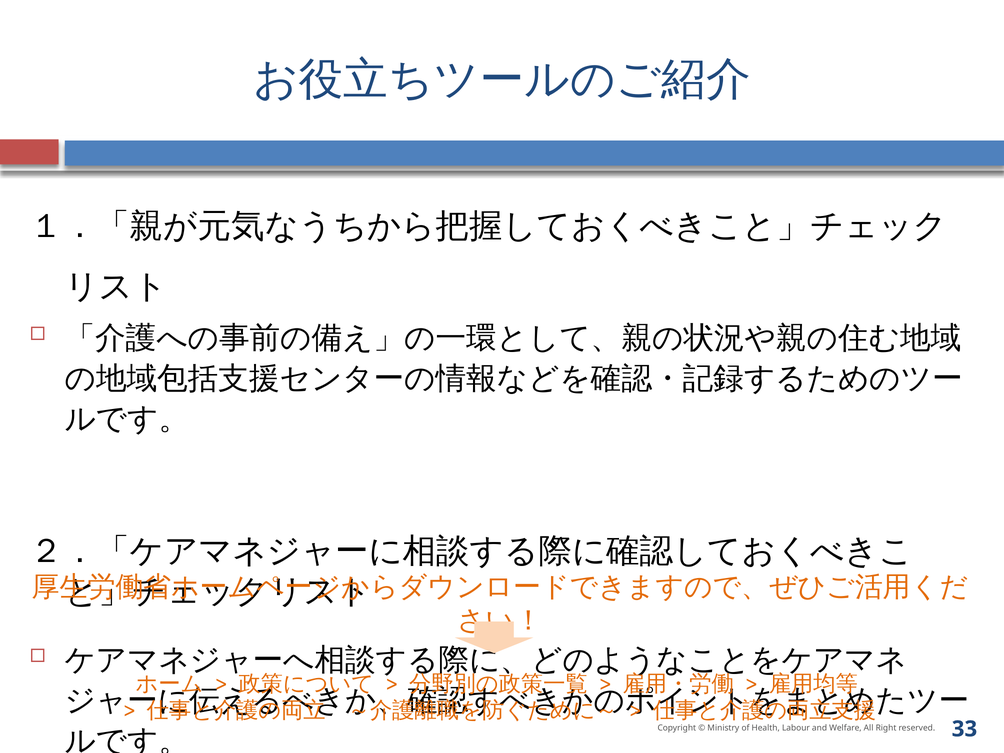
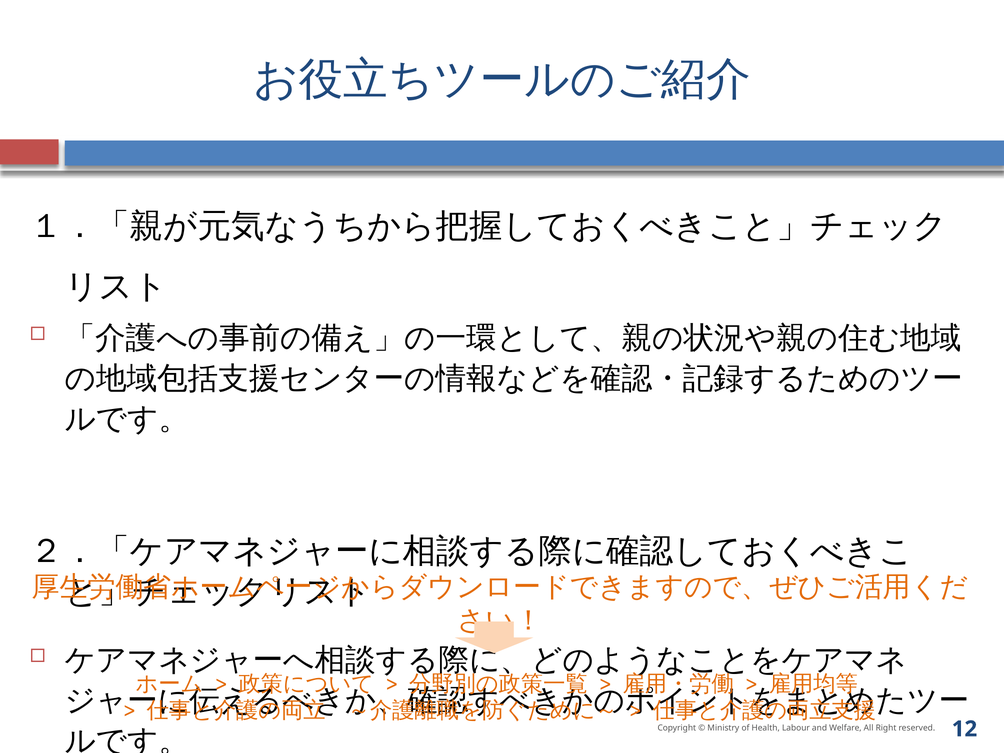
33: 33 -> 12 (964, 729)
